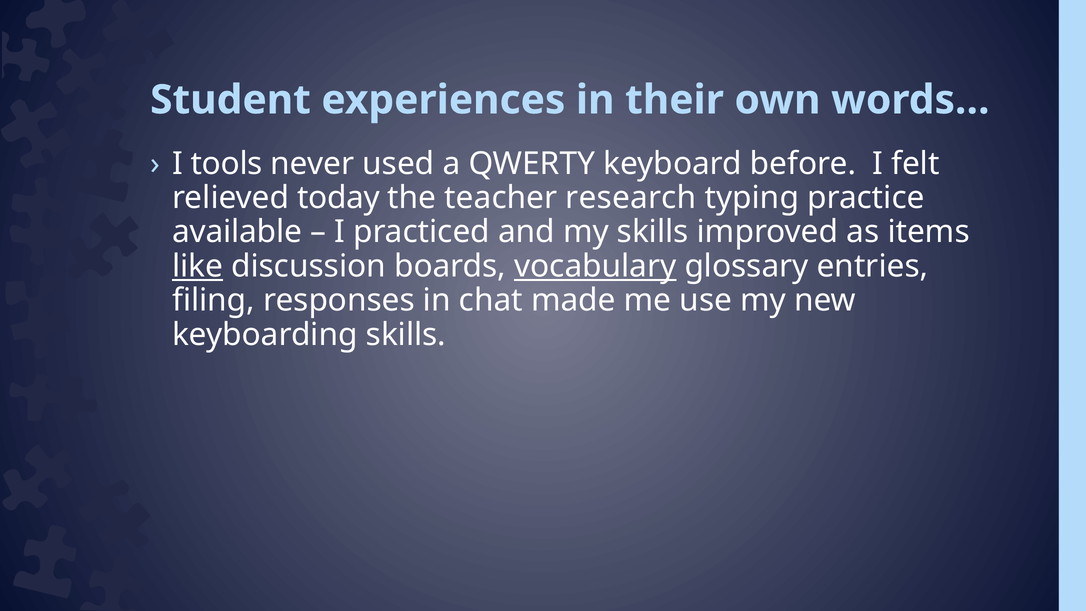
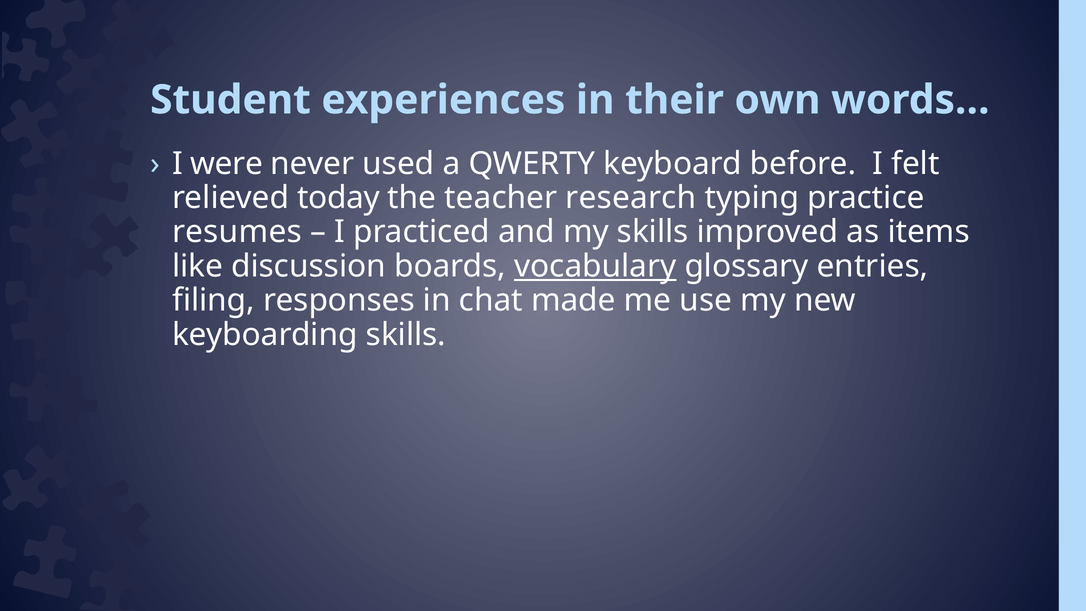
tools: tools -> were (227, 164)
available: available -> resumes (237, 232)
like underline: present -> none (198, 266)
